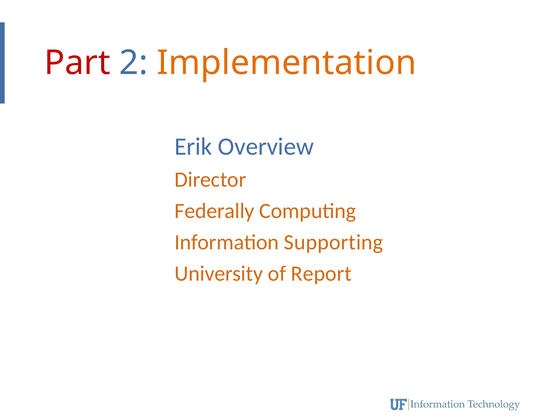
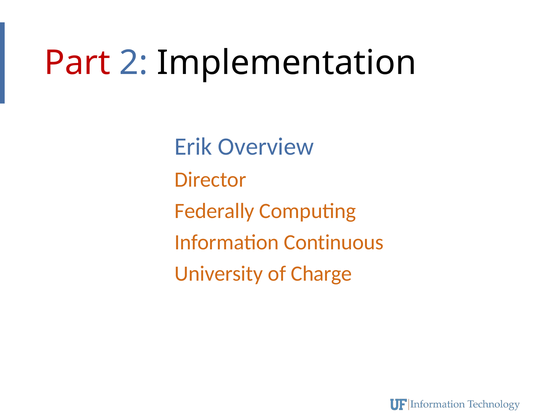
Implementation colour: orange -> black (287, 63)
Supporting: Supporting -> Continuous (334, 242)
Report: Report -> Charge (321, 274)
